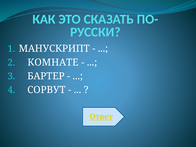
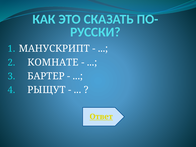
СОРВУТ: СОРВУТ -> РЫЩУТ (46, 90)
